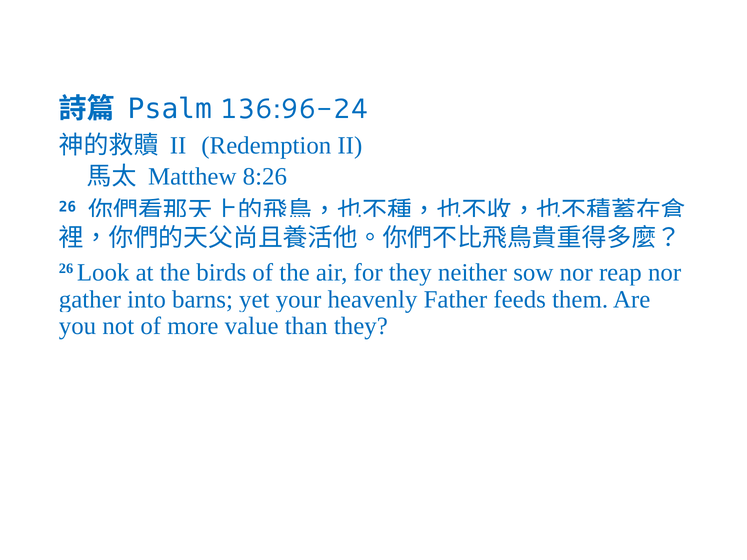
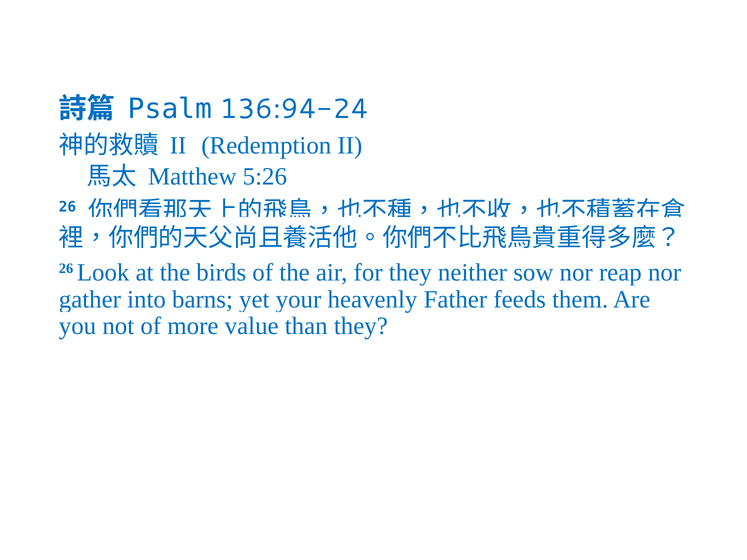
136:96-24: 136:96-24 -> 136:94-24 (294, 109)
8:26: 8:26 -> 5:26 (265, 176)
